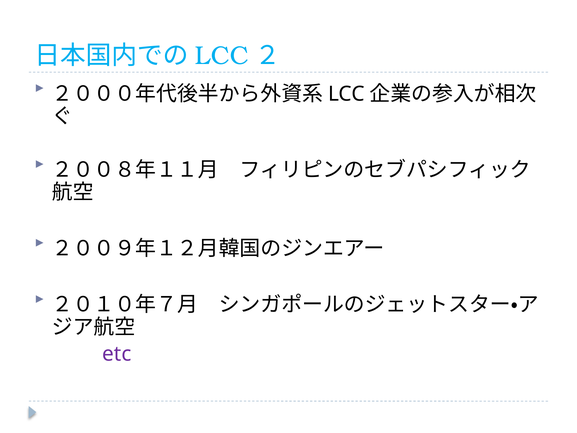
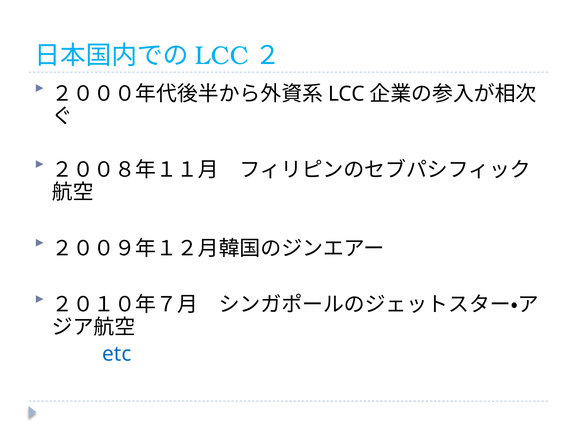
etc colour: purple -> blue (117, 354)
